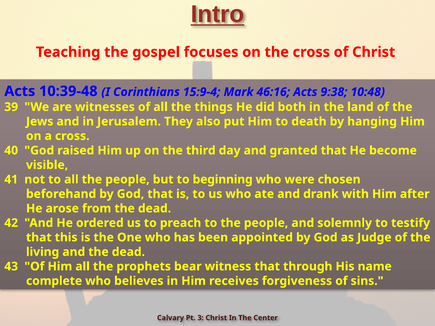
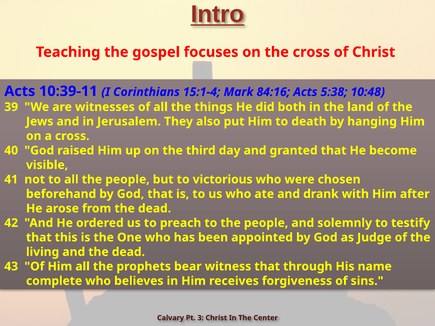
10:39-48: 10:39-48 -> 10:39-11 (68, 91)
15:9-4: 15:9-4 -> 15:1-4 (202, 92)
46:16: 46:16 -> 84:16 (273, 92)
9:38: 9:38 -> 5:38 (334, 92)
beginning: beginning -> victorious (223, 180)
